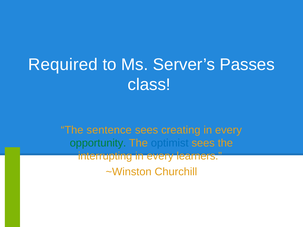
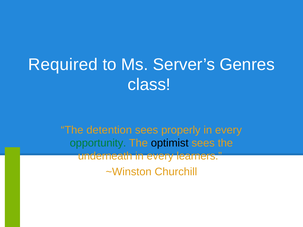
Passes: Passes -> Genres (247, 65)
sentence: sentence -> detention (109, 130)
creating: creating -> properly (181, 130)
optimist colour: blue -> black (170, 143)
interrupting: interrupting -> underneath (105, 156)
